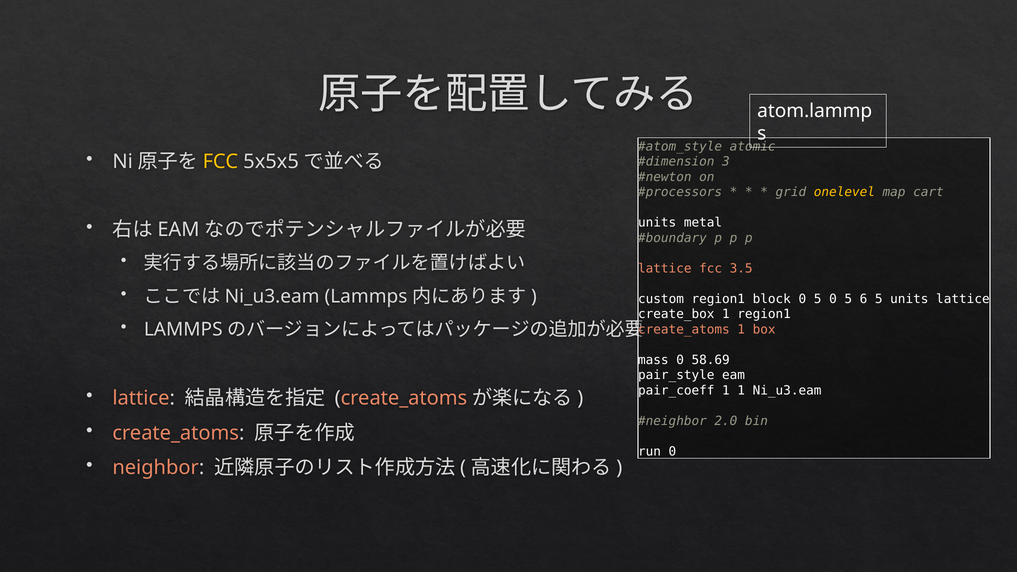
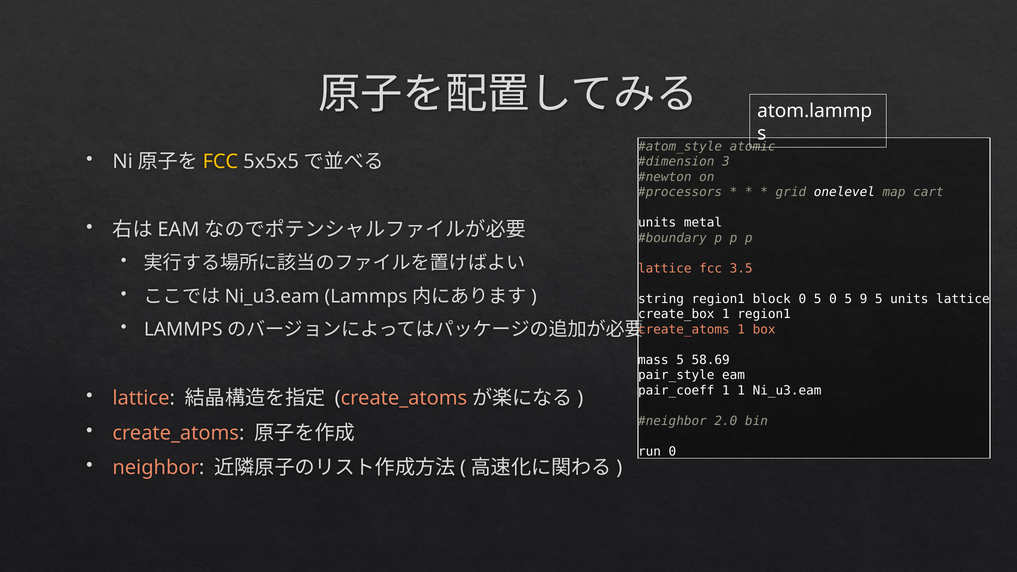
onelevel colour: yellow -> white (844, 192)
custom: custom -> string (661, 299)
6: 6 -> 9 (863, 299)
mass 0: 0 -> 5 (680, 360)
